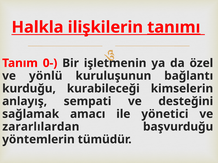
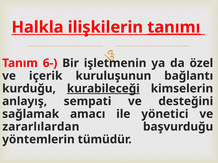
0-: 0- -> 6- (50, 63)
yönlü: yönlü -> içerik (46, 76)
kurabileceği underline: none -> present (103, 89)
